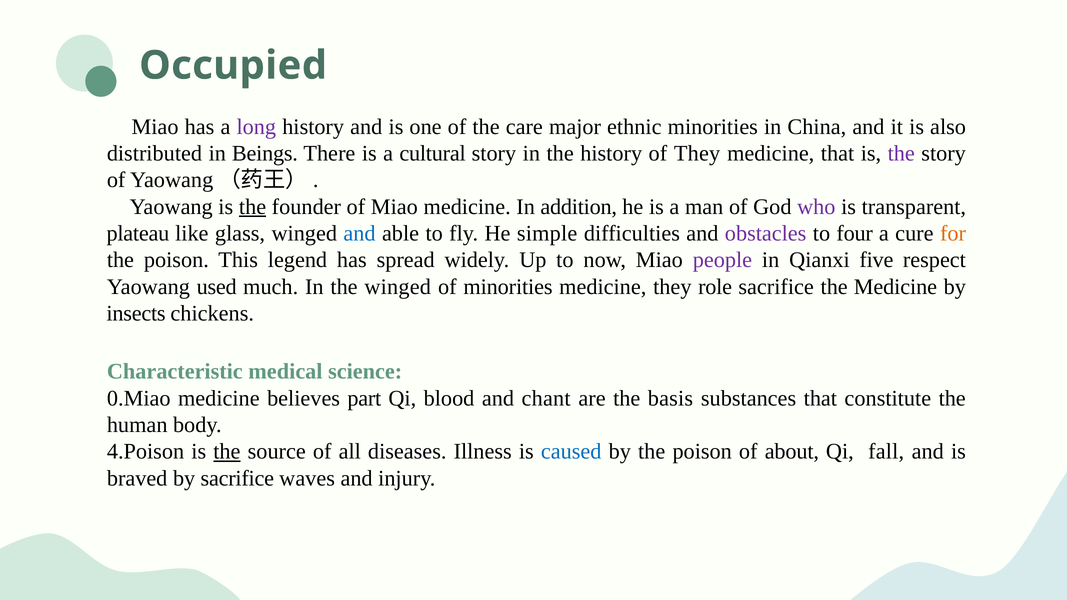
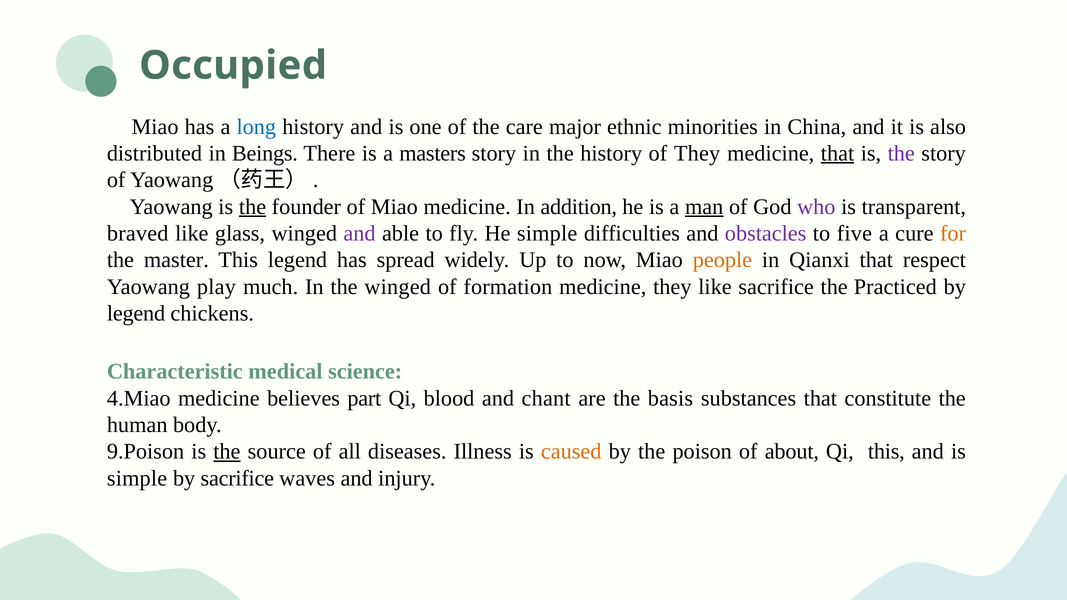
long colour: purple -> blue (256, 127)
cultural: cultural -> masters (433, 153)
that underline: none -> present (838, 153)
man underline: none -> present (704, 207)
plateau: plateau -> braved (138, 233)
and colour: blue -> purple (360, 233)
four: four -> five (854, 233)
poison: poison -> master (176, 260)
people colour: purple -> orange (722, 260)
Qianxi five: five -> that (876, 260)
used: used -> play (216, 287)
of minorities: minorities -> formation (508, 287)
they role: role -> like (715, 287)
the Medicine: Medicine -> Practiced (895, 287)
insects: insects -> legend (136, 314)
0.Miao: 0.Miao -> 4.Miao (139, 398)
4.Poison: 4.Poison -> 9.Poison (146, 452)
caused colour: blue -> orange (571, 452)
Qi fall: fall -> this (886, 452)
braved: braved -> simple (137, 478)
